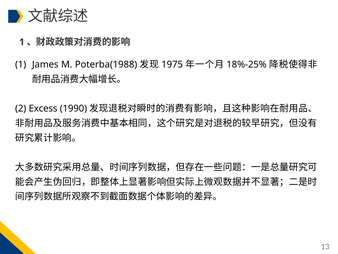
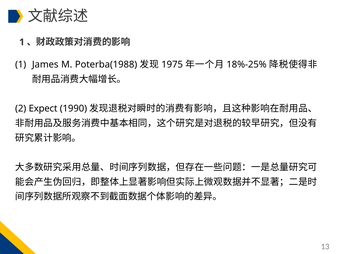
Excess: Excess -> Expect (43, 108)
